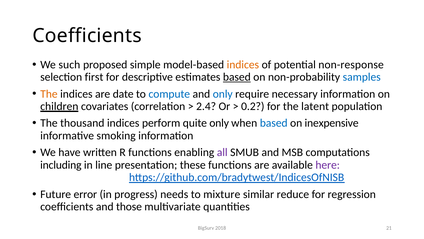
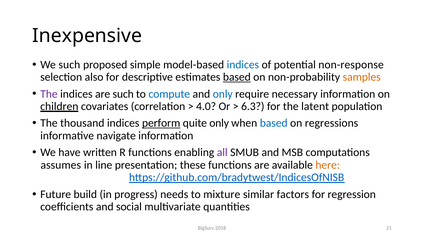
Coefficients: Coefficients -> Inexpensive (87, 36)
indices colour: orange -> blue (243, 65)
first: first -> also (94, 77)
samples colour: blue -> orange (362, 77)
The colour: orange -> purple (49, 94)
are date: date -> such (123, 94)
2.4: 2.4 -> 4.0 (206, 106)
0.2: 0.2 -> 6.3 (253, 106)
perform underline: none -> present (161, 123)
inexpensive: inexpensive -> regressions (332, 123)
smoking: smoking -> navigate (116, 135)
including: including -> assumes (61, 165)
here colour: purple -> orange (328, 165)
error: error -> build (85, 194)
reduce: reduce -> factors (293, 194)
those: those -> social (129, 206)
